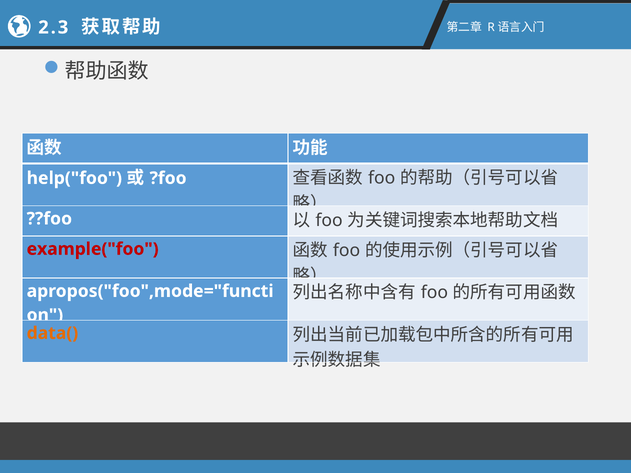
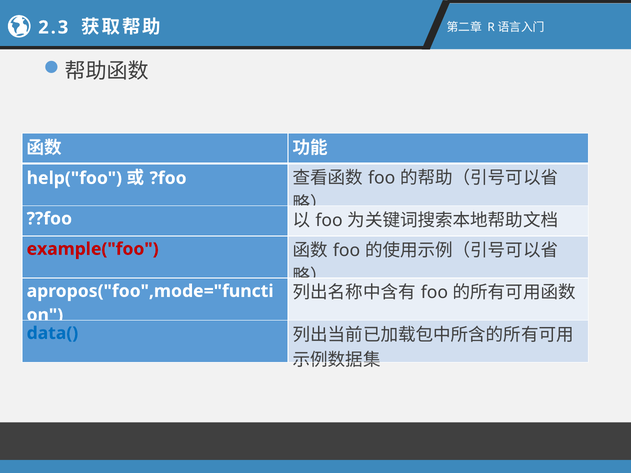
data( colour: orange -> blue (52, 333)
